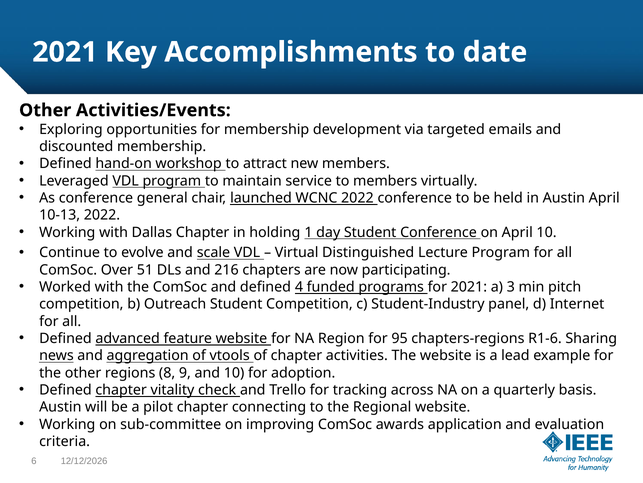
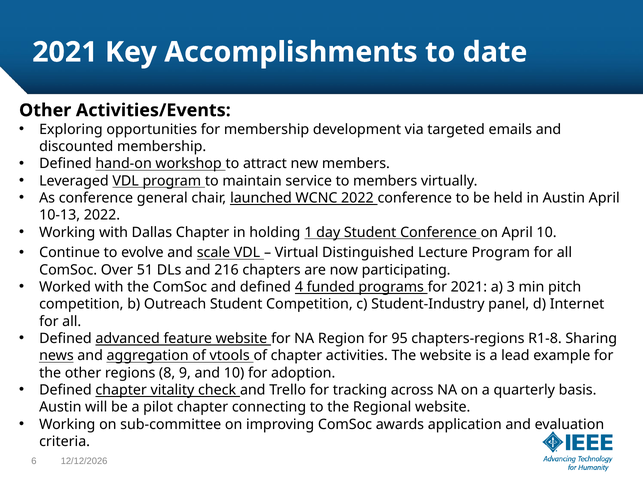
R1-6: R1-6 -> R1-8 (545, 338)
